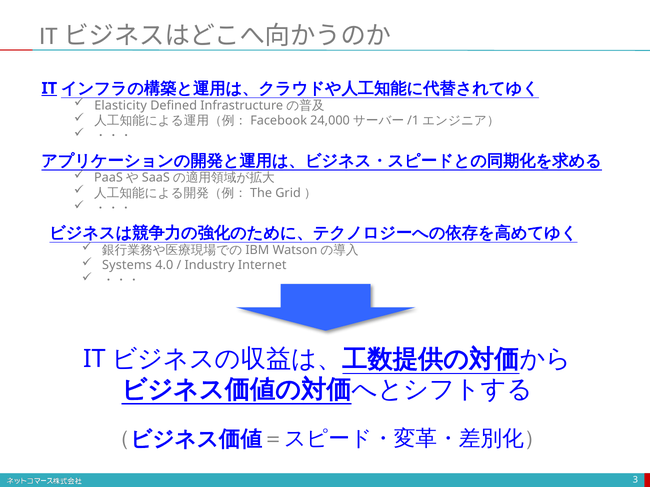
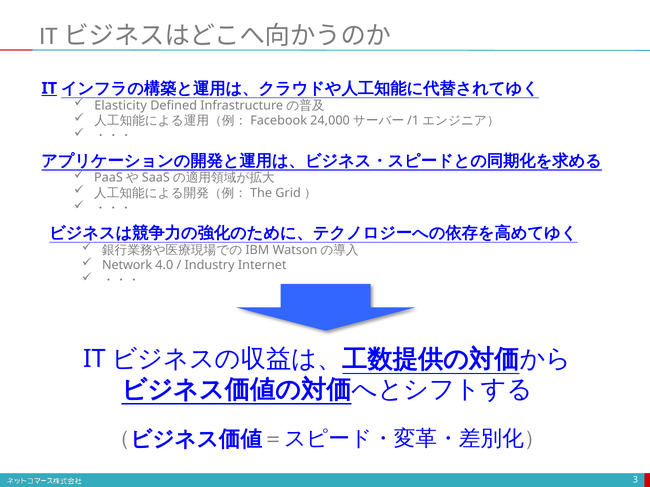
Systems: Systems -> Network (127, 265)
